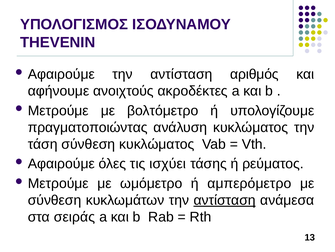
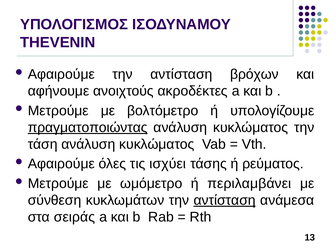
αριθμός: αριθμός -> βρόχων (254, 74)
πραγματοποιώντας underline: none -> present (88, 127)
τάση σύνθεση: σύνθεση -> ανάλυση (88, 144)
αμπερόμετρο: αμπερόμετρο -> περιλαμβάνει (249, 183)
